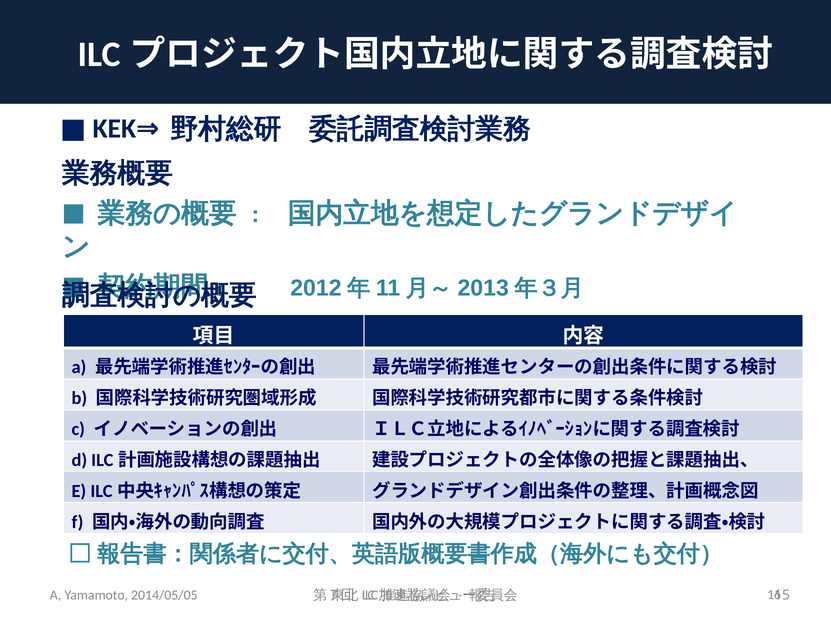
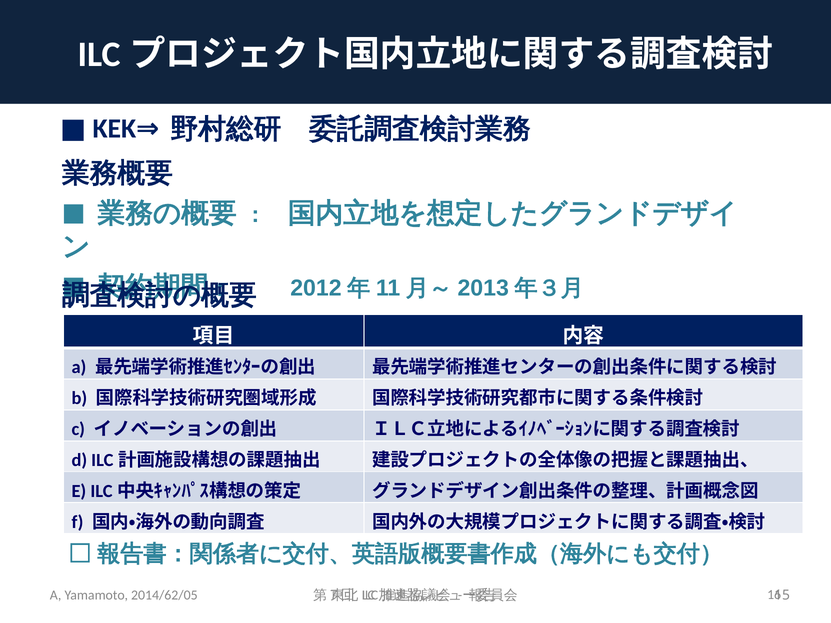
2014/05/05: 2014/05/05 -> 2014/62/05 (164, 595)
